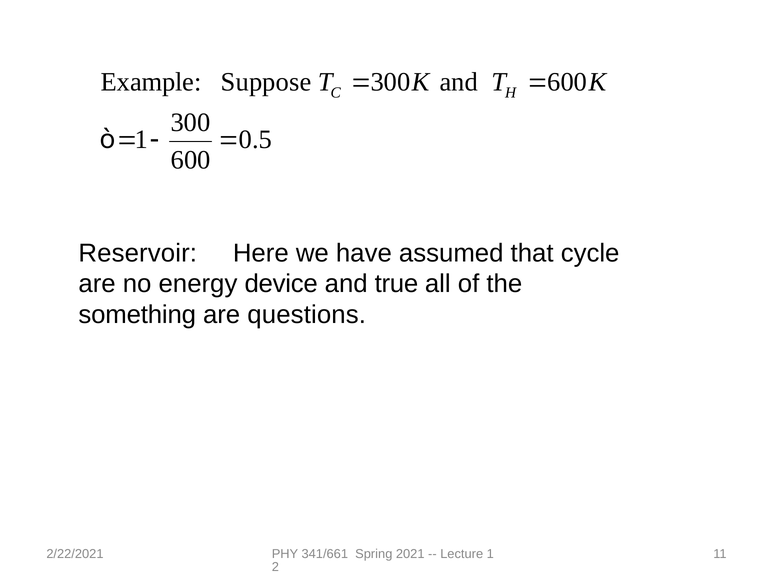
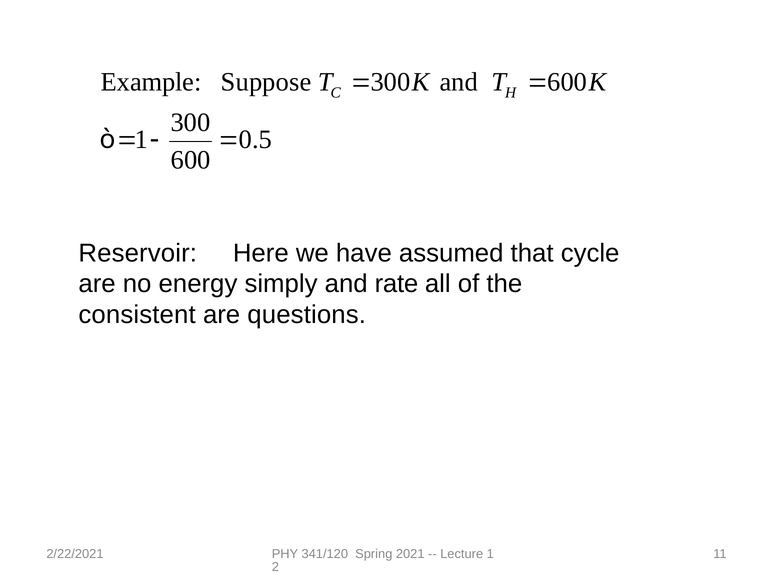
device: device -> simply (281, 284)
true: true -> rate (396, 284)
something: something -> consistent (137, 315)
341/661: 341/661 -> 341/120 (325, 554)
